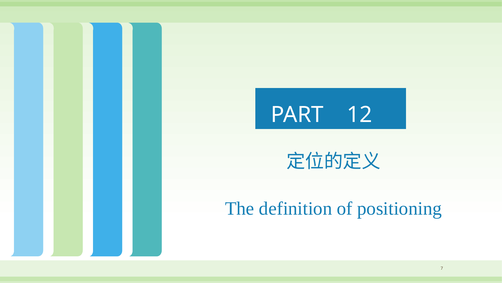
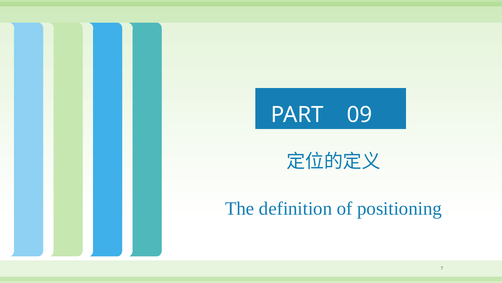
12: 12 -> 09 (360, 115)
